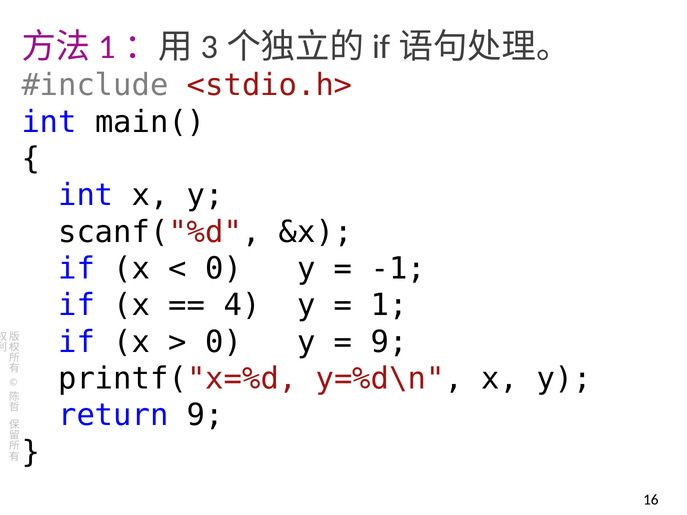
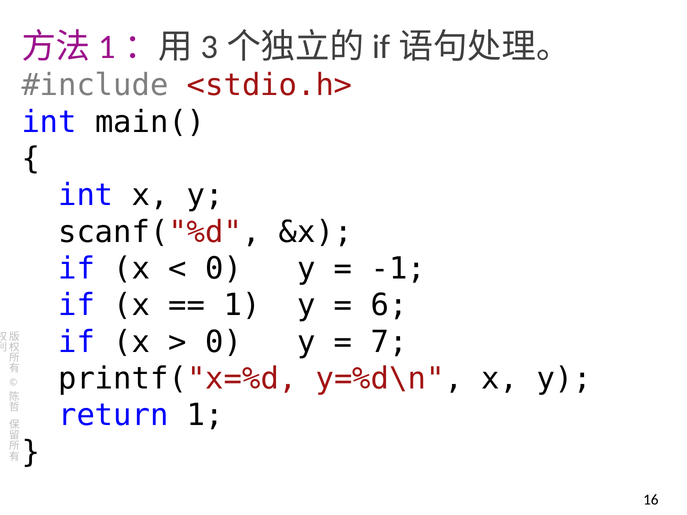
4: 4 -> 1 (242, 306)
1: 1 -> 6 (389, 306)
9: 9 -> 7 (389, 342)
return 9: 9 -> 1 (205, 416)
